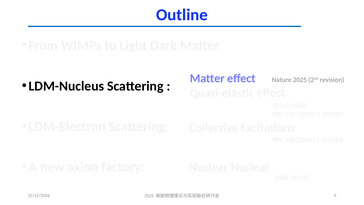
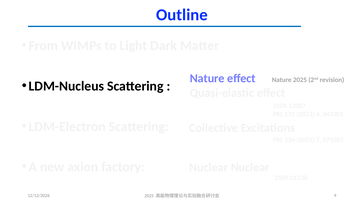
Matter: Matter -> Nature (207, 78)
